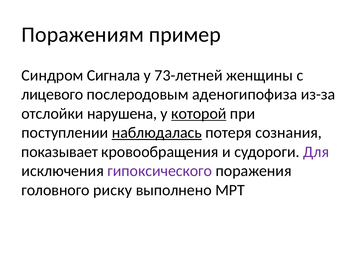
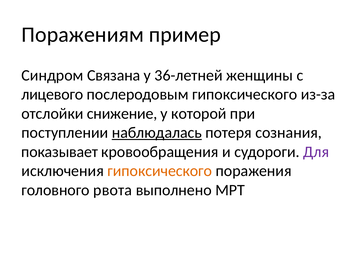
Сигнала: Сигнала -> Связана (114, 75)
73-летней: 73-летней -> 36-летней (189, 75)
послеродовым аденогипофиза: аденогипофиза -> гипоксического (245, 94)
нарушена: нарушена -> снижение (122, 113)
которой underline: present -> none (199, 113)
гипоксического colour: purple -> orange (160, 171)
риску: риску -> рвота (113, 190)
